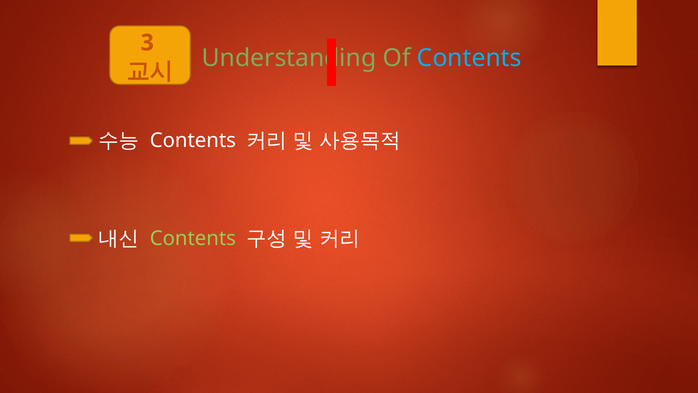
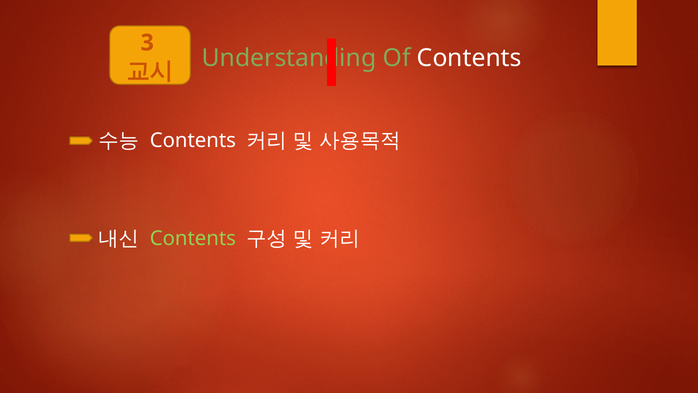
Contents colour: light blue -> white (469, 58)
